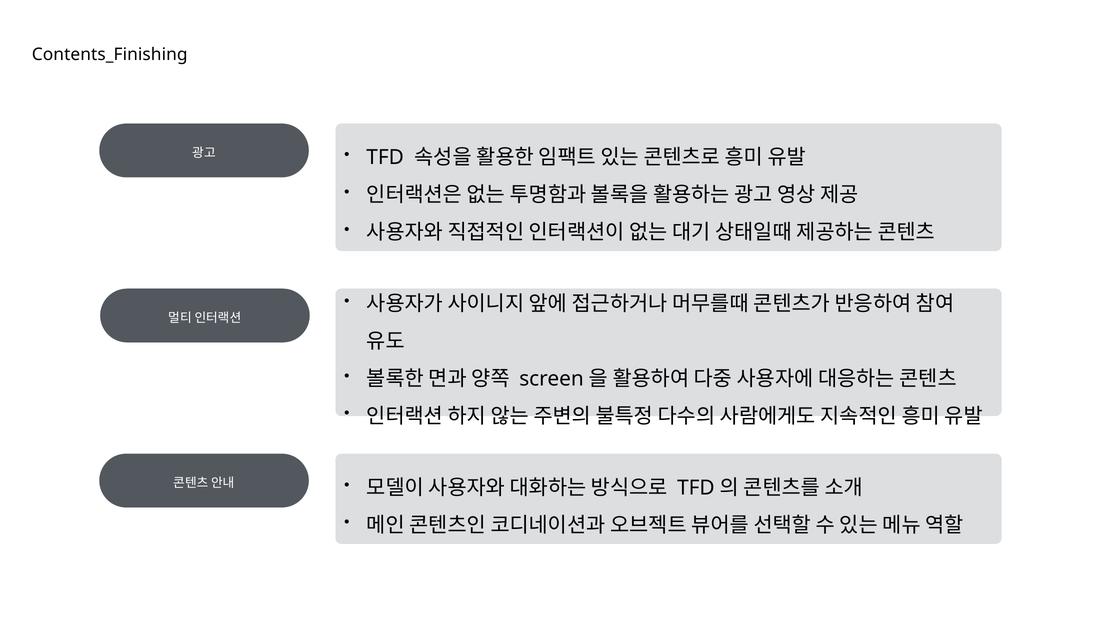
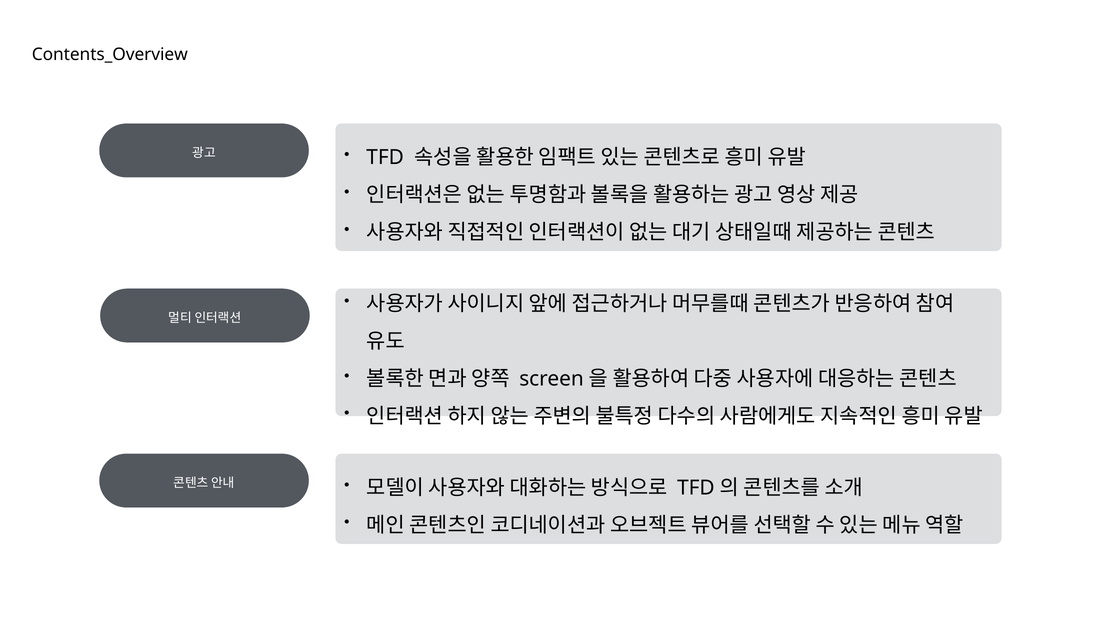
Contents_Finishing: Contents_Finishing -> Contents_Overview (110, 55)
